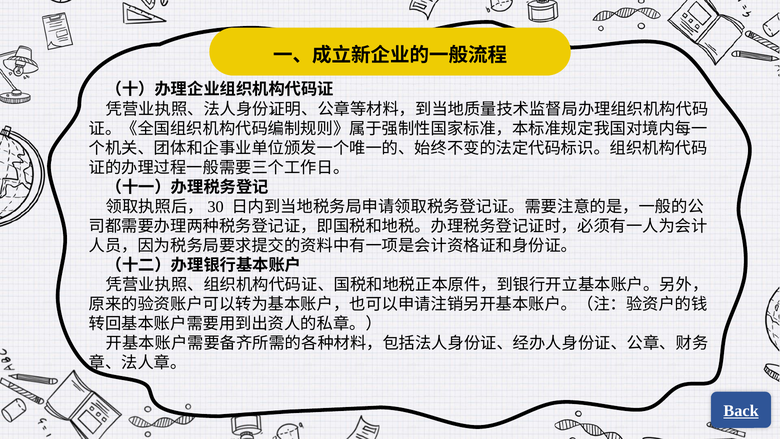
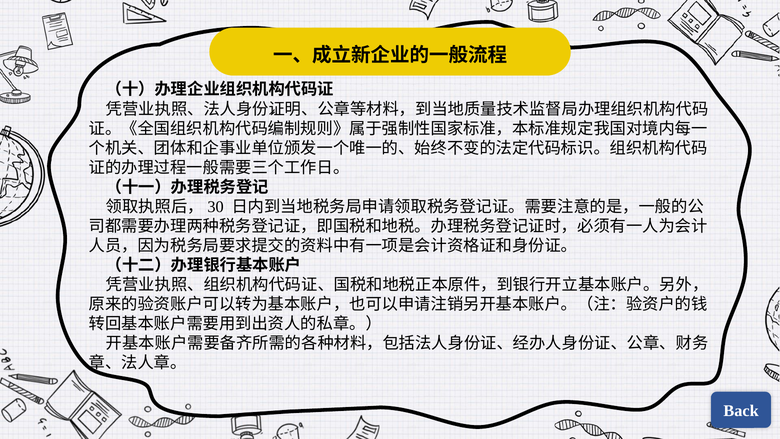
Back underline: present -> none (741, 411)
